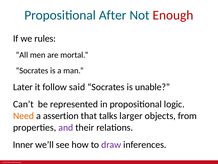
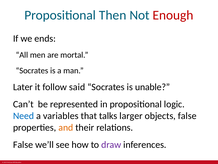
After: After -> Then (113, 15)
rules: rules -> ends (45, 38)
Need colour: orange -> blue (24, 115)
assertion: assertion -> variables (61, 115)
objects from: from -> false (187, 115)
and colour: purple -> orange (66, 127)
Inner: Inner -> False (23, 144)
